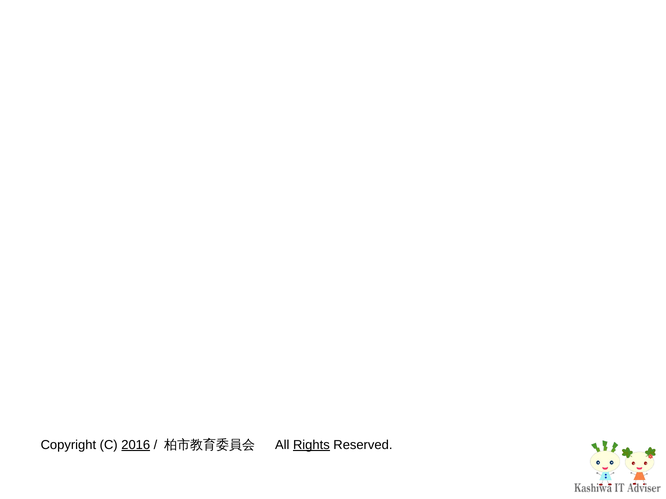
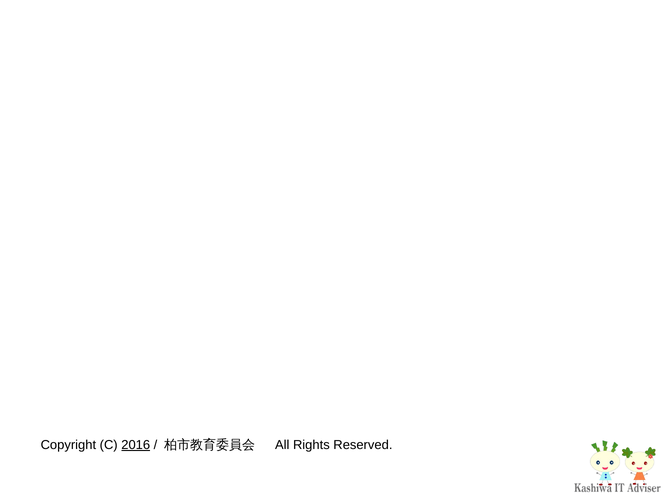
Rights underline: present -> none (311, 445)
